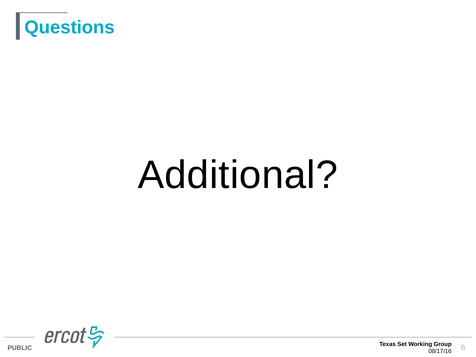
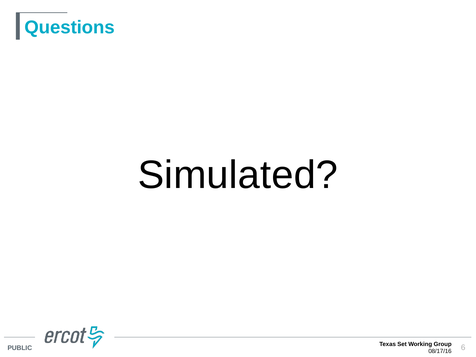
Additional: Additional -> Simulated (238, 175)
